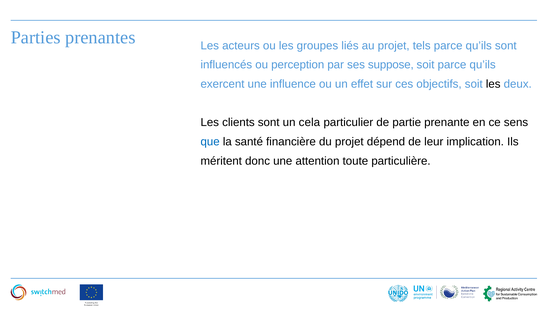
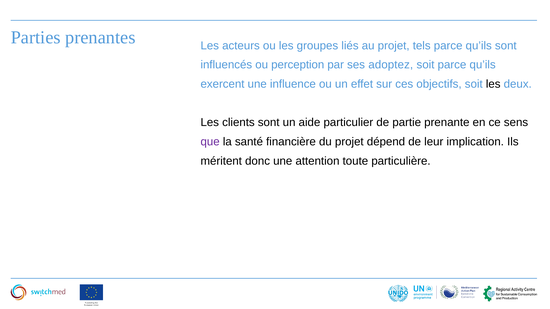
suppose: suppose -> adoptez (391, 65)
cela: cela -> aide (309, 123)
que colour: blue -> purple (210, 142)
